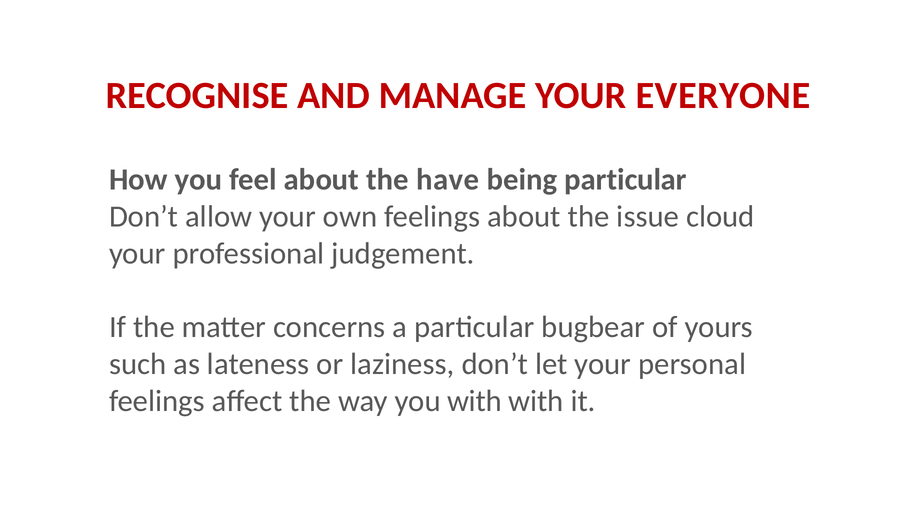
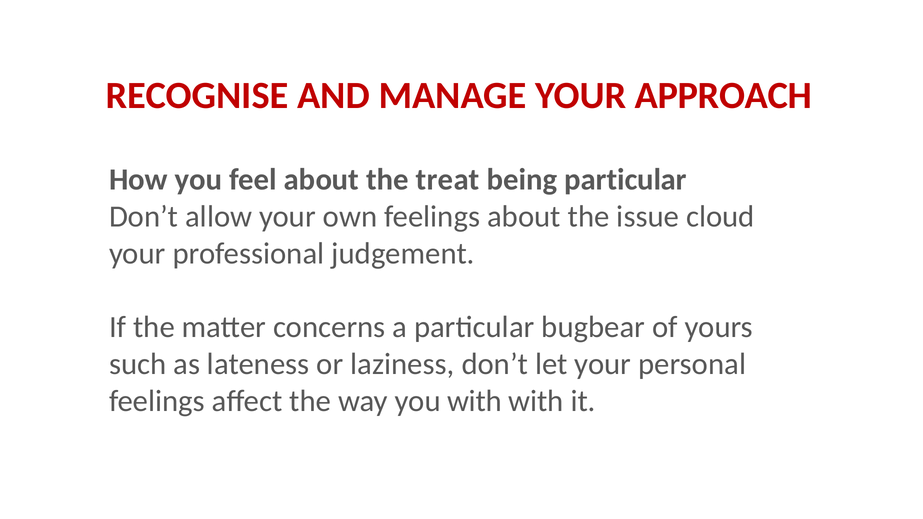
EVERYONE: EVERYONE -> APPROACH (723, 95)
have: have -> treat (448, 180)
